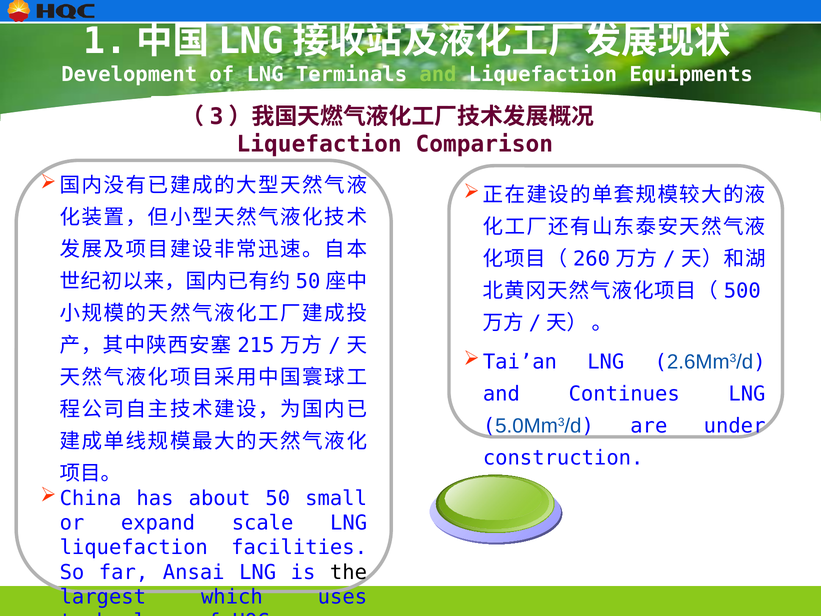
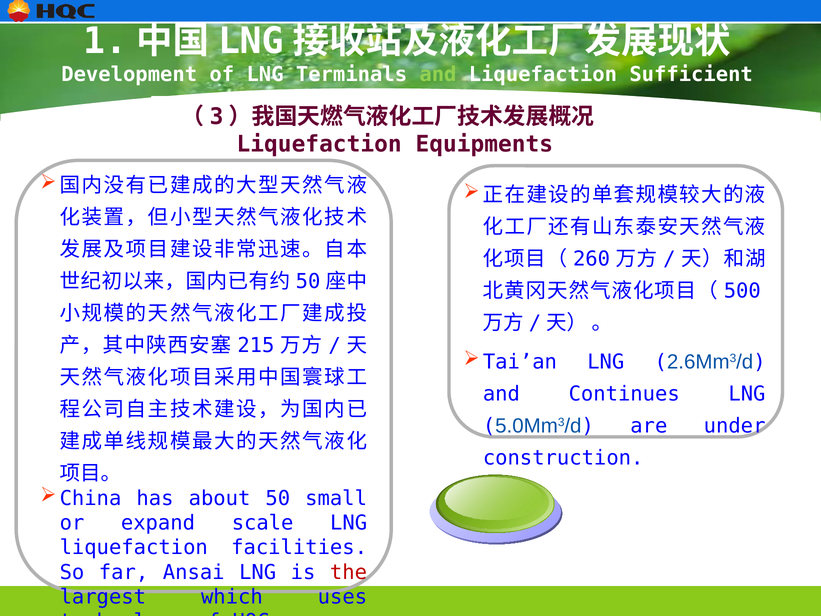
Equipments: Equipments -> Sufficient (691, 74)
Comparison: Comparison -> Equipments (484, 144)
the colour: black -> red (348, 572)
